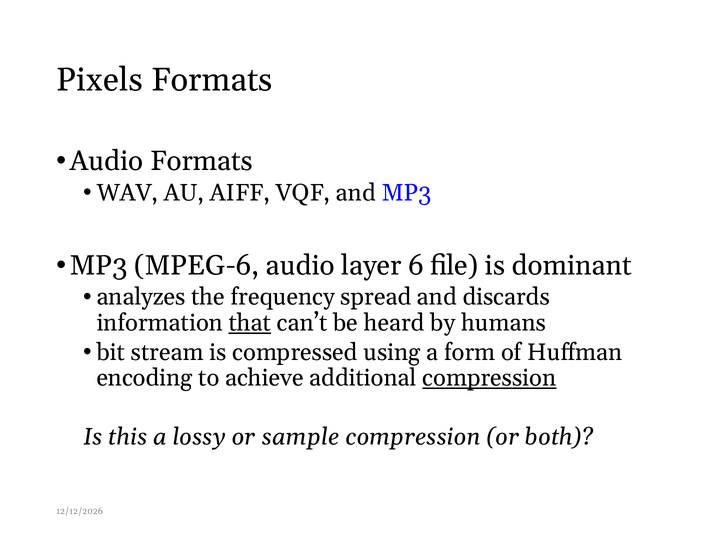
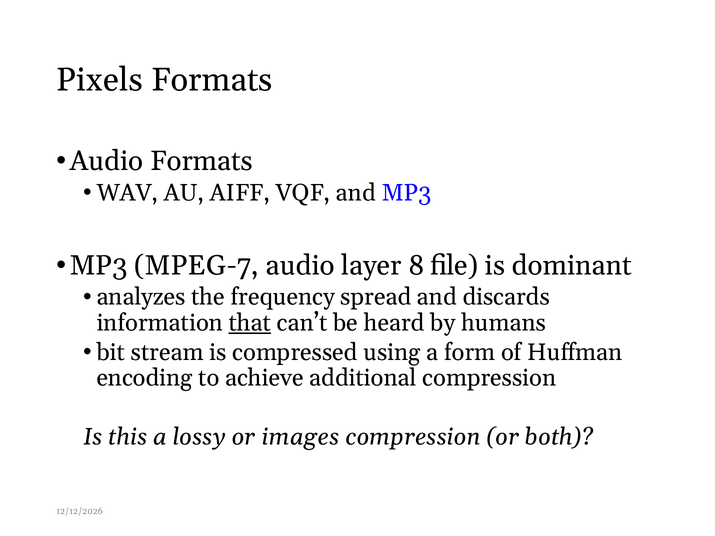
MPEG-6: MPEG-6 -> MPEG-7 (197, 266)
6: 6 -> 8 (416, 266)
compression underline: present -> none (489, 378)
sample: sample -> images (301, 437)
